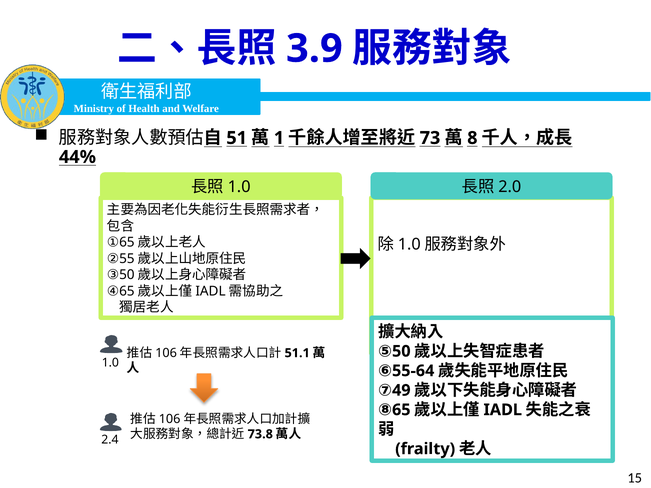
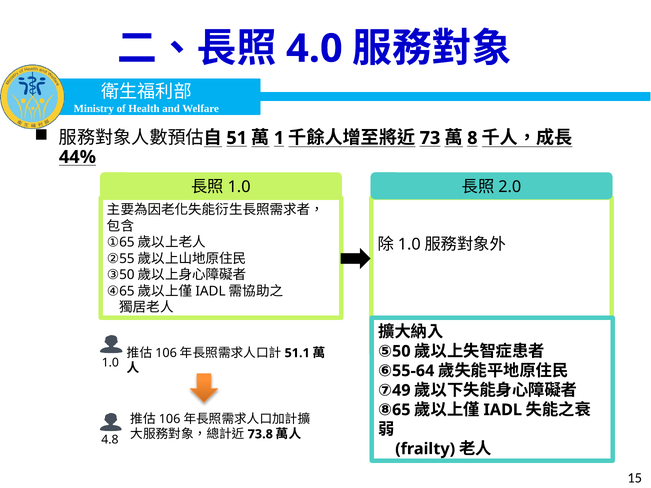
3.9: 3.9 -> 4.0 (314, 49)
2.4: 2.4 -> 4.8 (110, 440)
